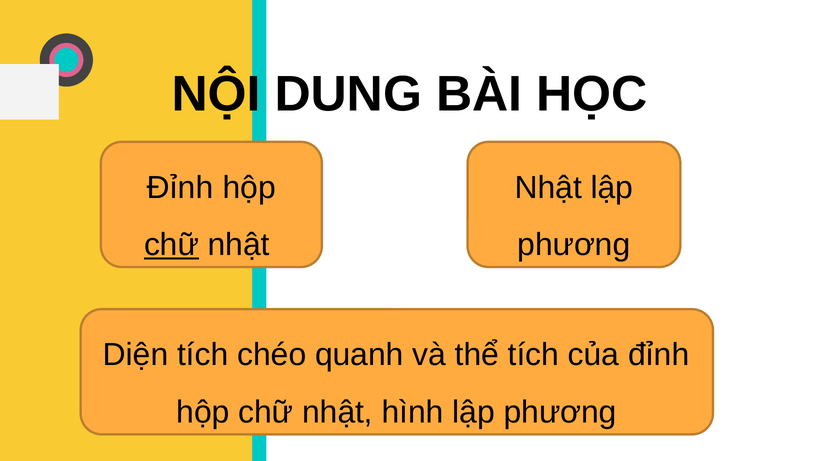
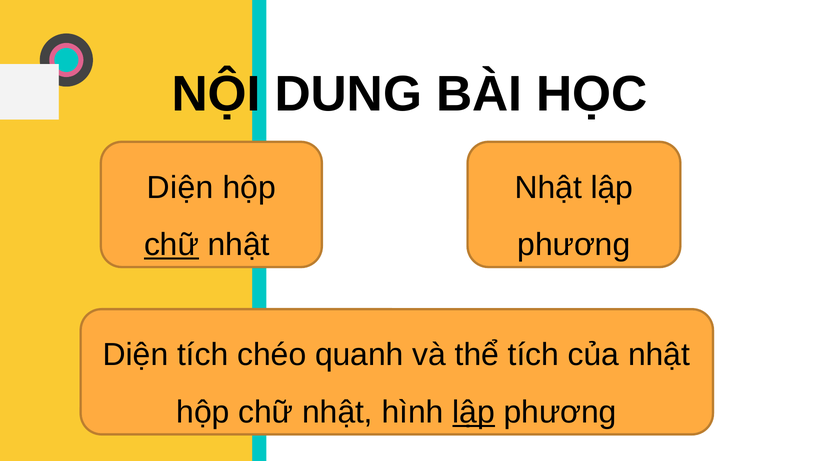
Đỉnh: Đỉnh -> Diện (180, 188)
của đỉnh: đỉnh -> nhật (659, 355)
lập underline: none -> present (474, 412)
